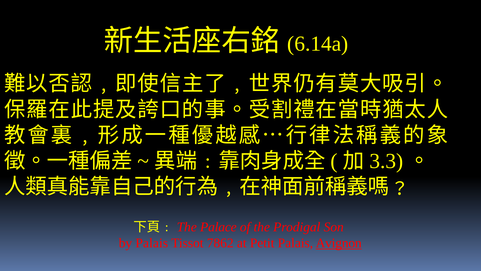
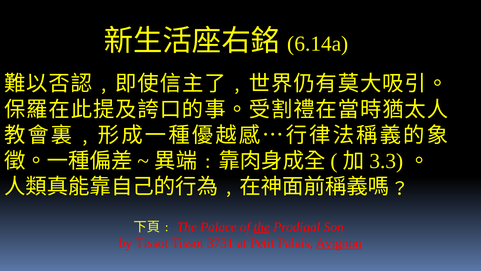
the underline: none -> present (262, 227)
by Palais: Palais -> Tissot (152, 243)
7862: 7862 -> 3731 (220, 243)
